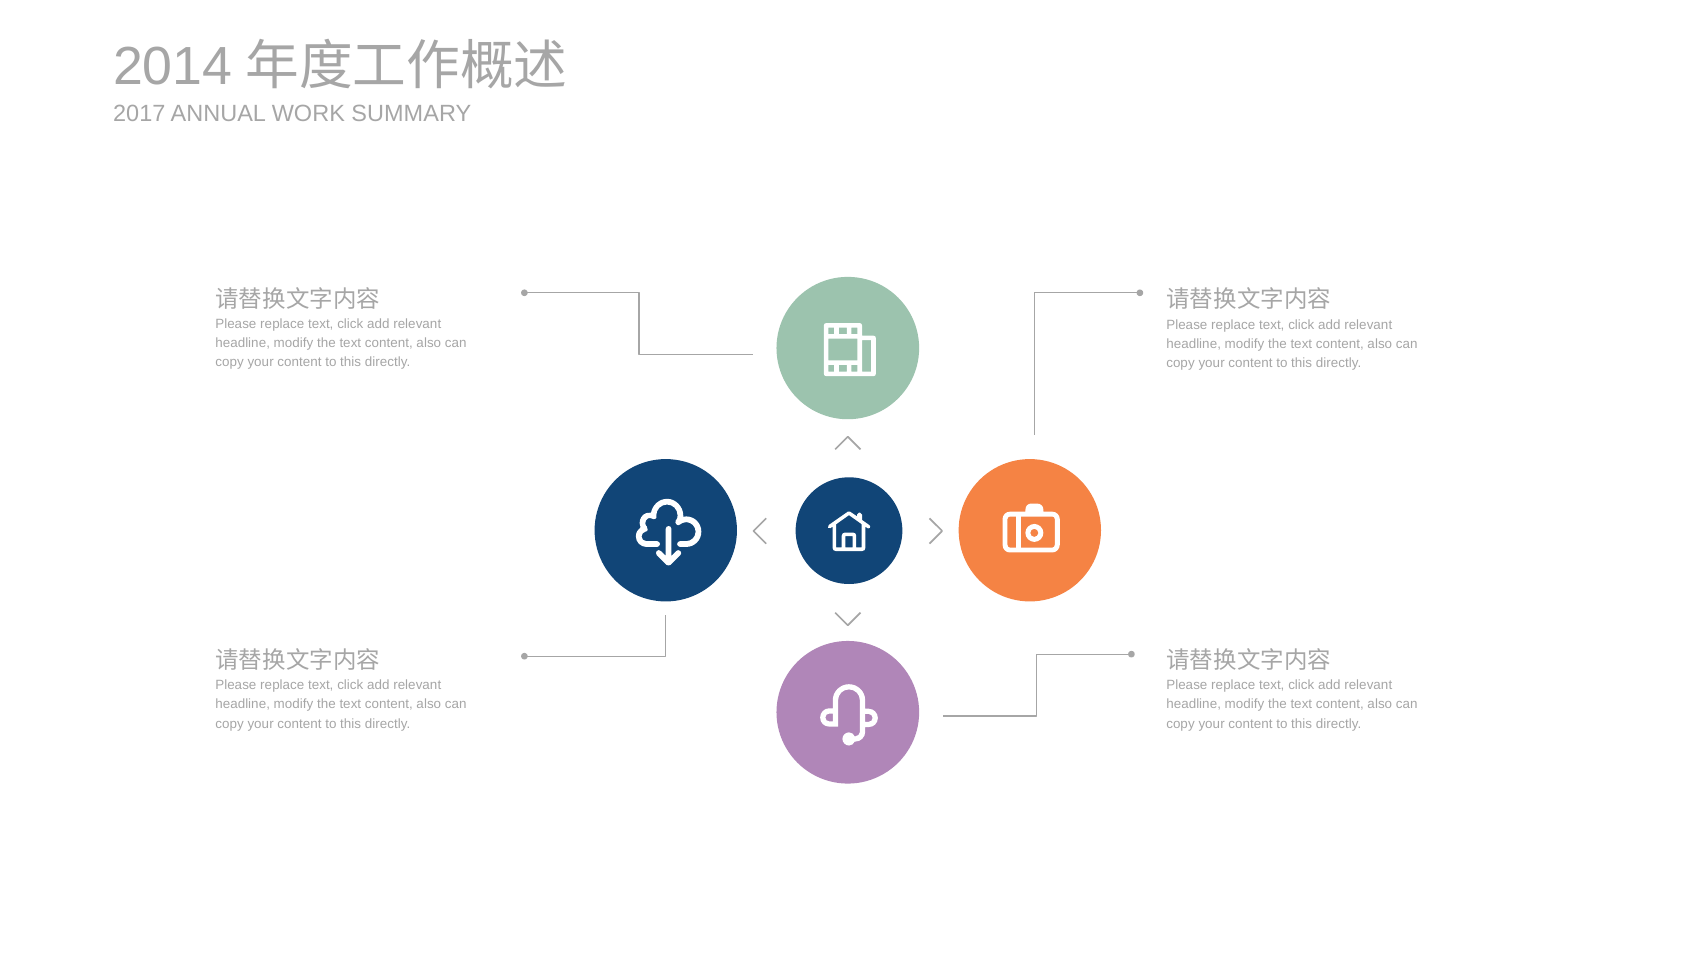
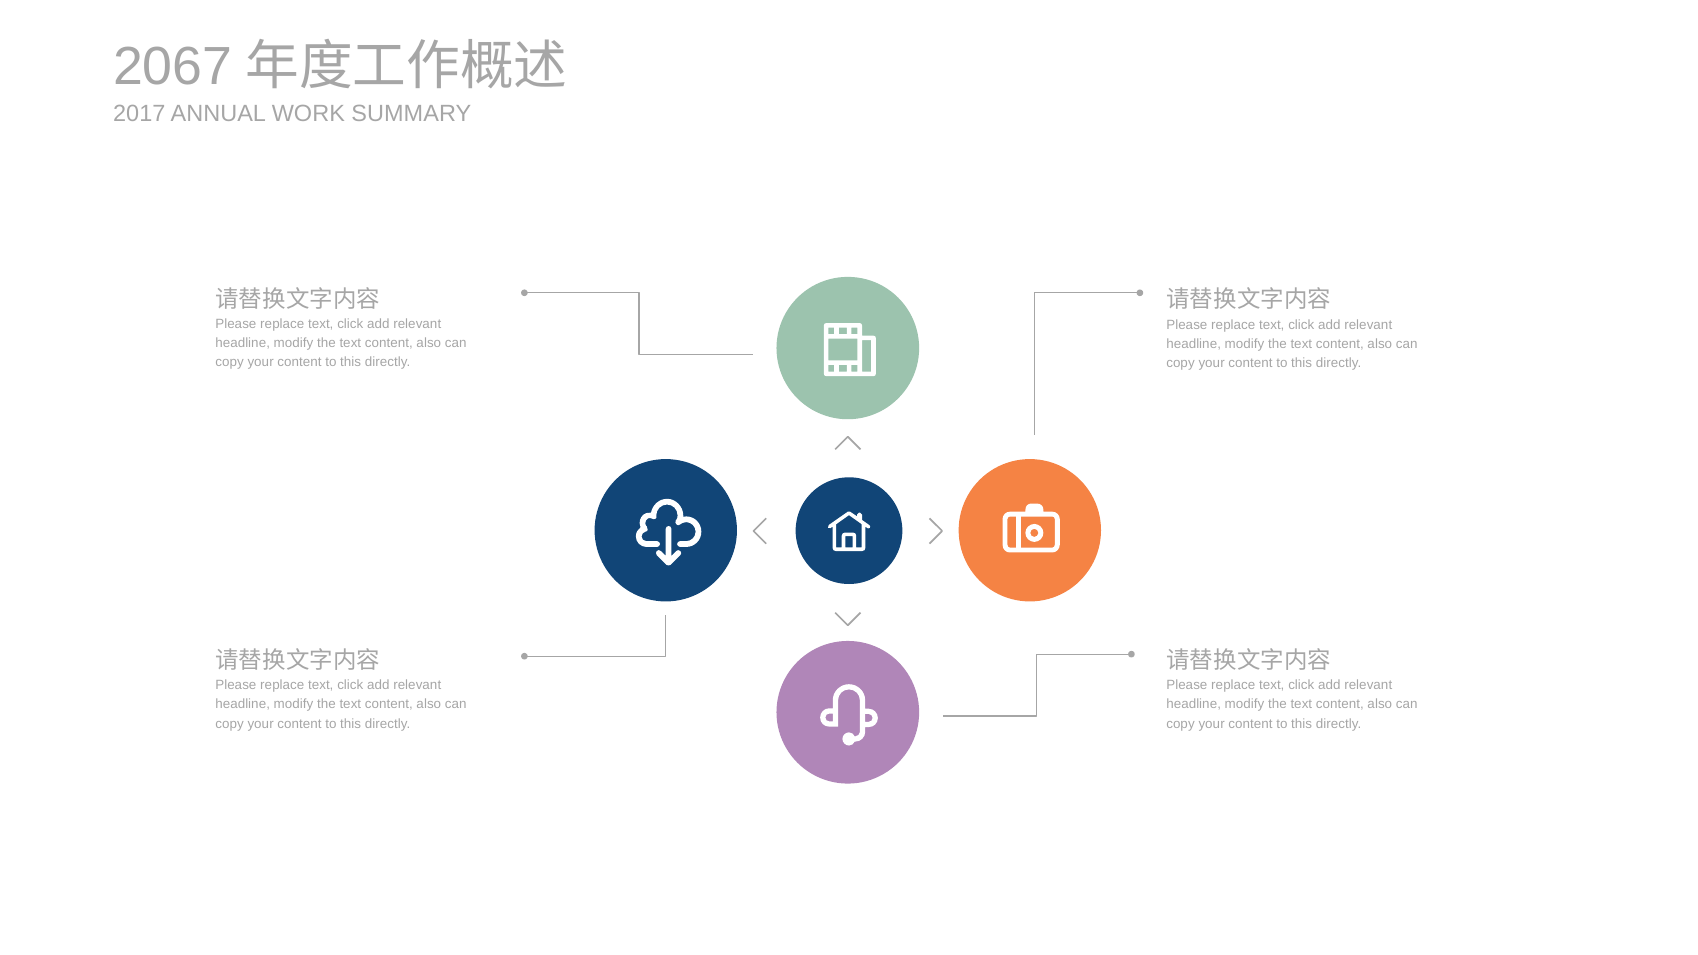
2014: 2014 -> 2067 (173, 67)
